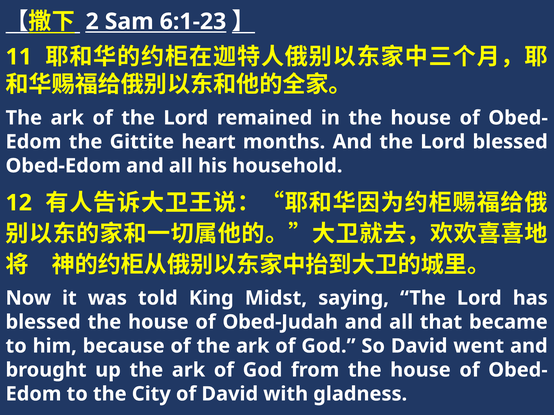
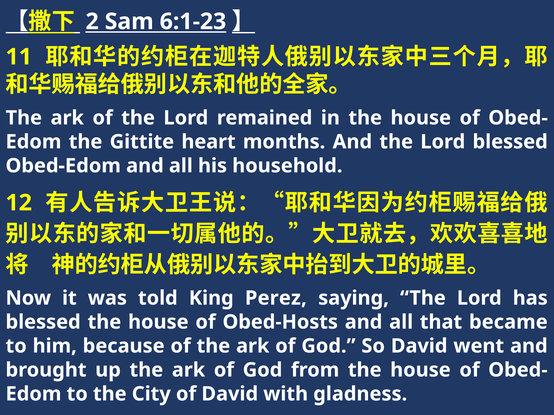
Midst: Midst -> Perez (276, 298)
Obed-Judah: Obed-Judah -> Obed-Hosts (280, 322)
